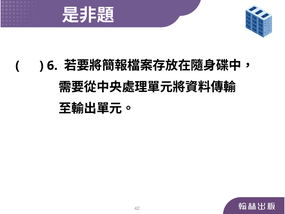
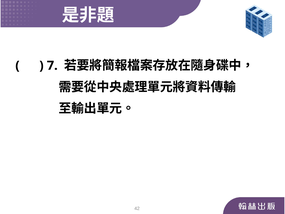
6: 6 -> 7 (52, 66)
